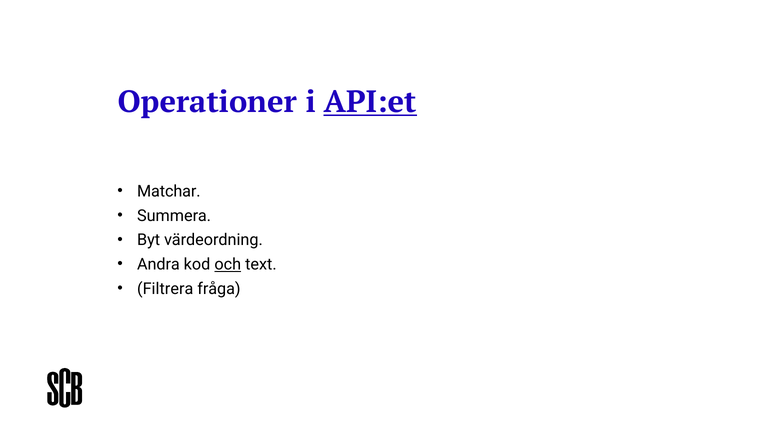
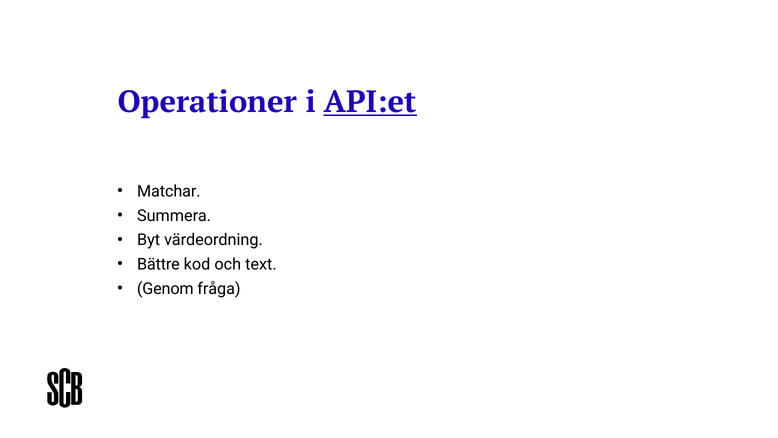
Andra: Andra -> Bättre (158, 264)
och underline: present -> none (228, 264)
Filtrera: Filtrera -> Genom (165, 288)
